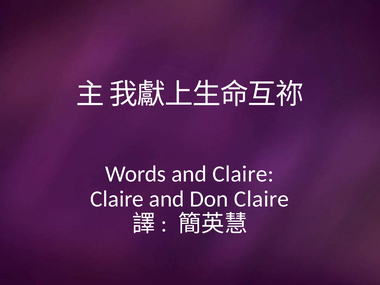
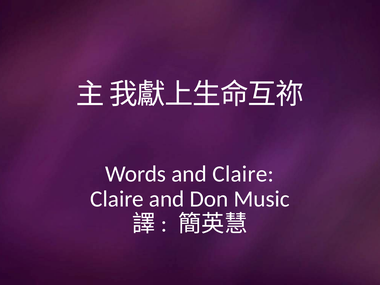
Don Claire: Claire -> Music (262, 199)
